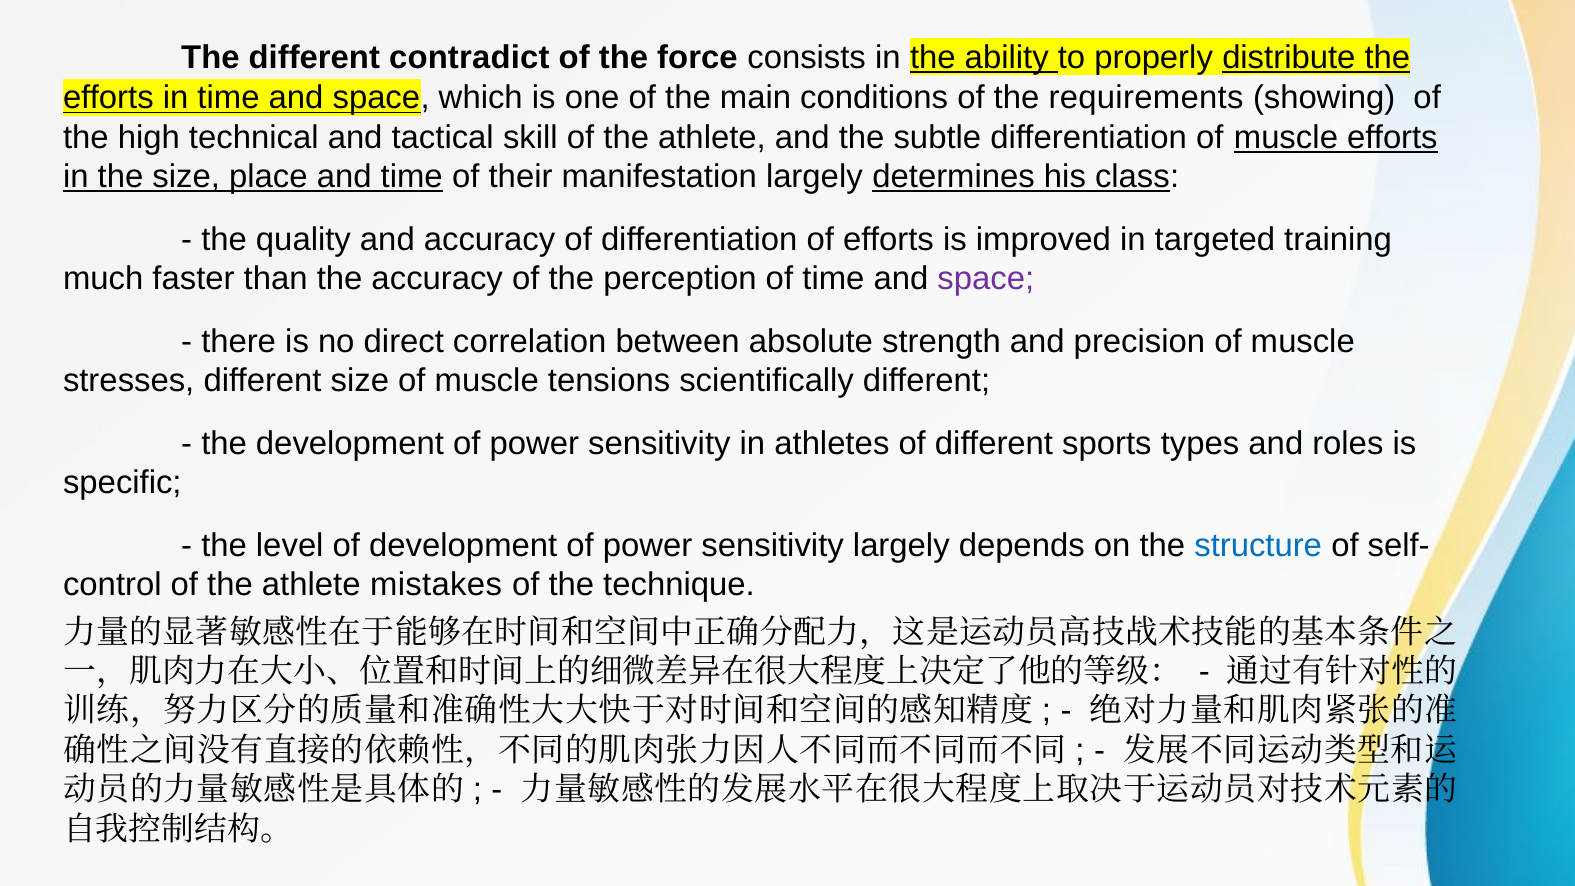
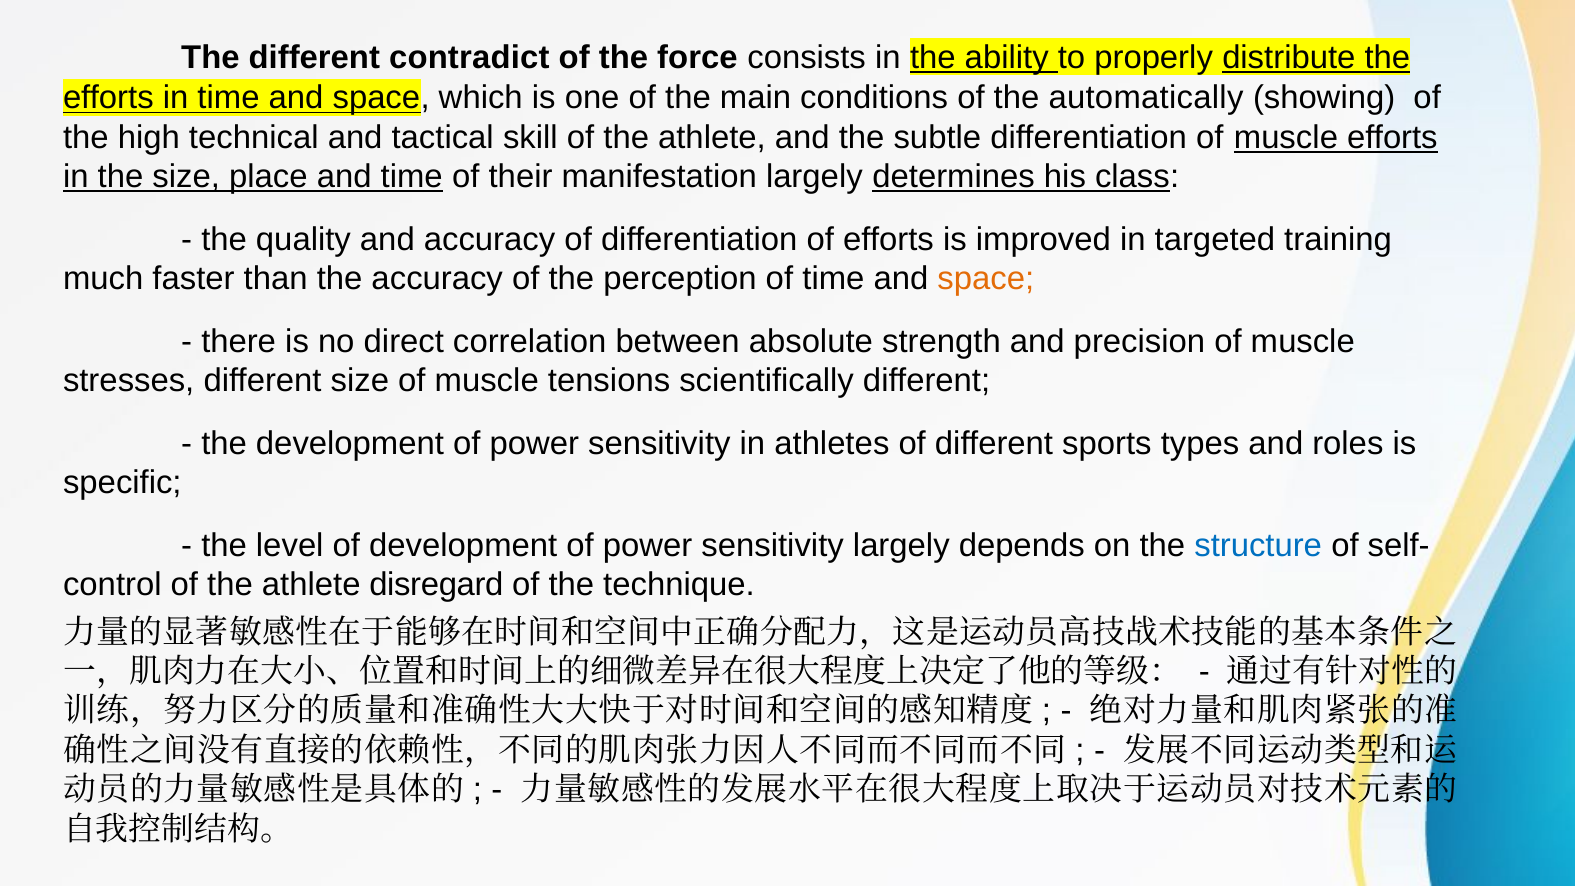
requirements: requirements -> automatically (1146, 98)
space colour: purple -> orange (986, 279)
mistakes: mistakes -> disregard (436, 585)
